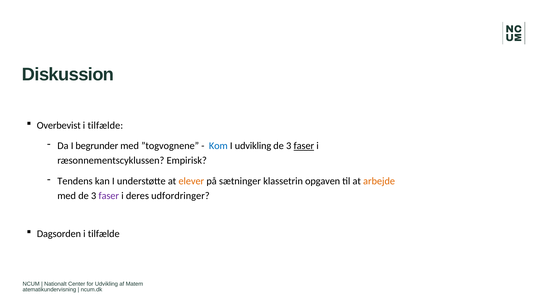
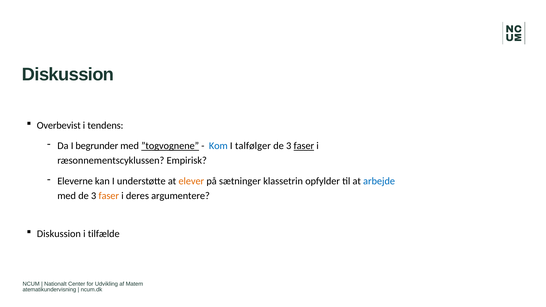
tilfælde: tilfælde -> tendens (105, 125)
”togvognene underline: none -> present (170, 146)
I udvikling: udvikling -> talfølger (253, 146)
Tendens: Tendens -> Eleverne (75, 181)
opgaven: opgaven -> opfylder (323, 181)
arbejde colour: orange -> blue (379, 181)
faser colour: purple -> orange (109, 196)
udfordringer: udfordringer -> argumentere (180, 196)
Dagsorden: Dagsorden -> Diskussion (59, 234)
